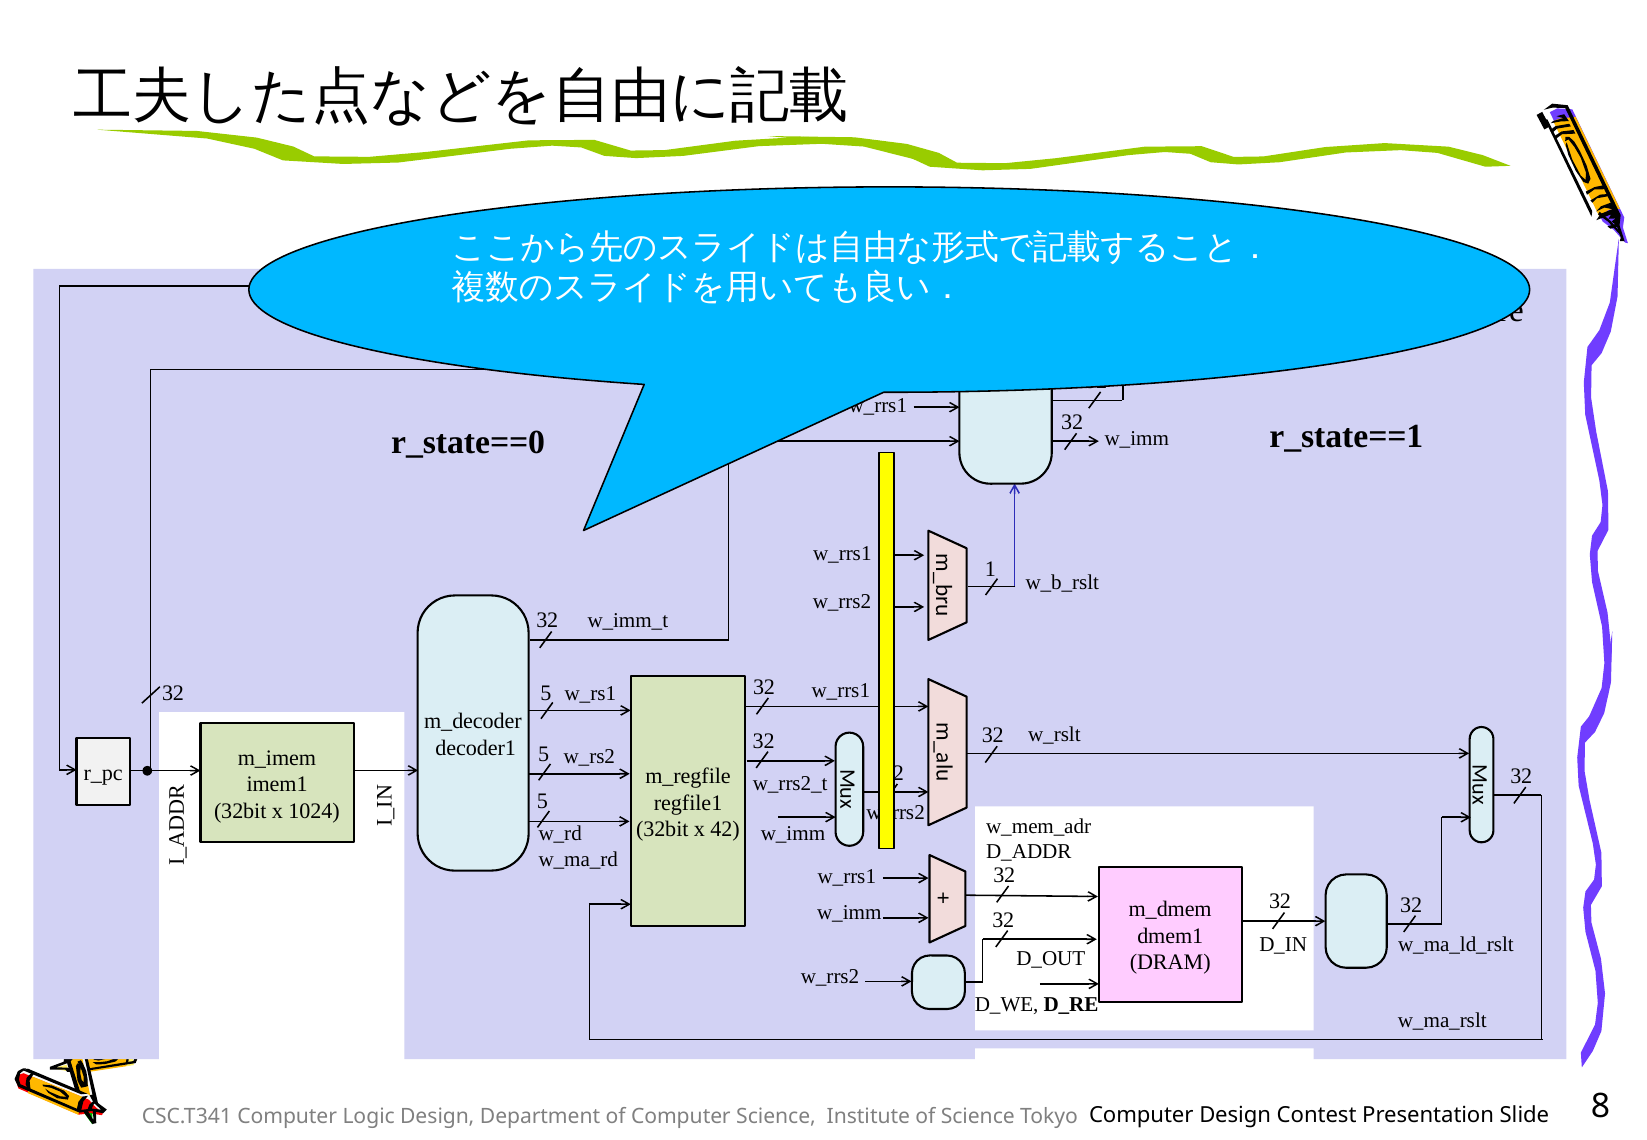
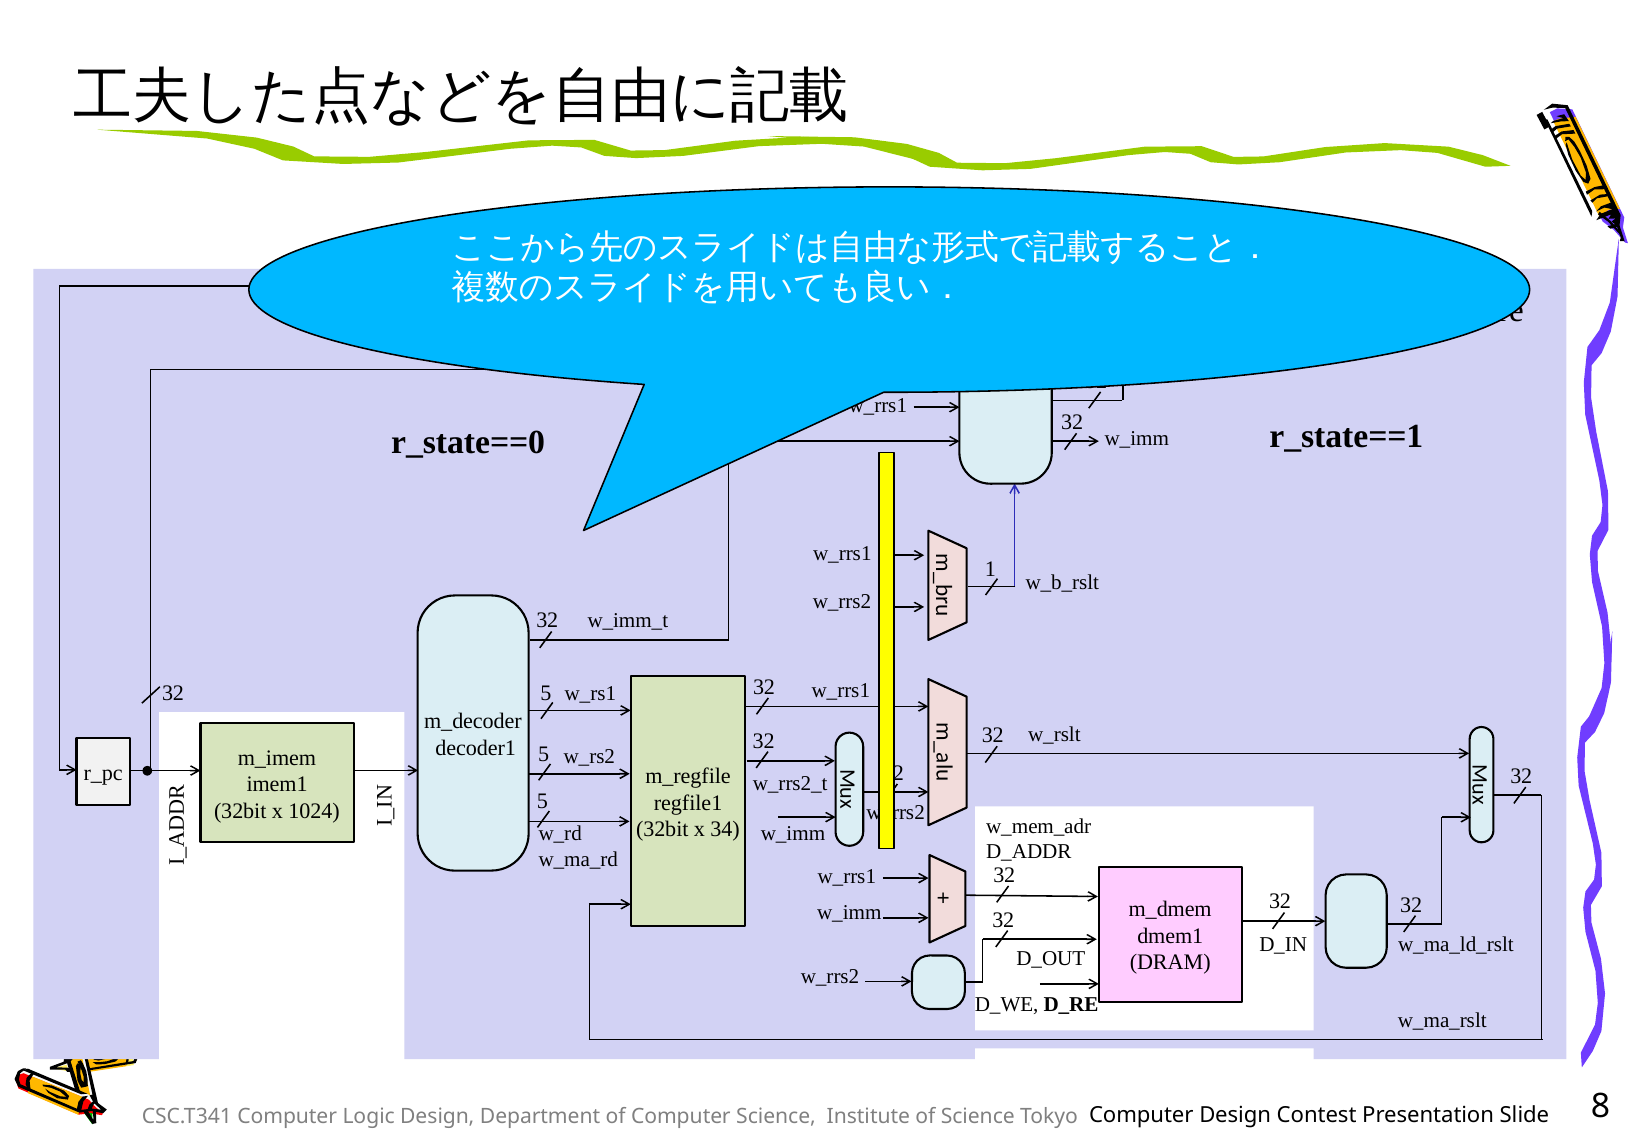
42: 42 -> 34 (725, 829)
